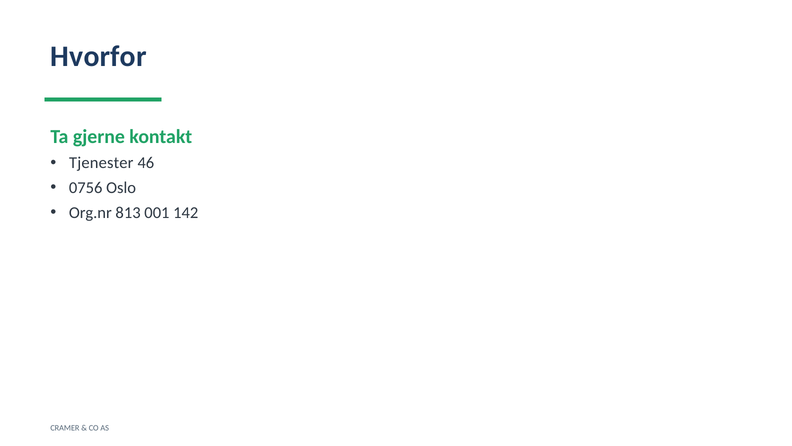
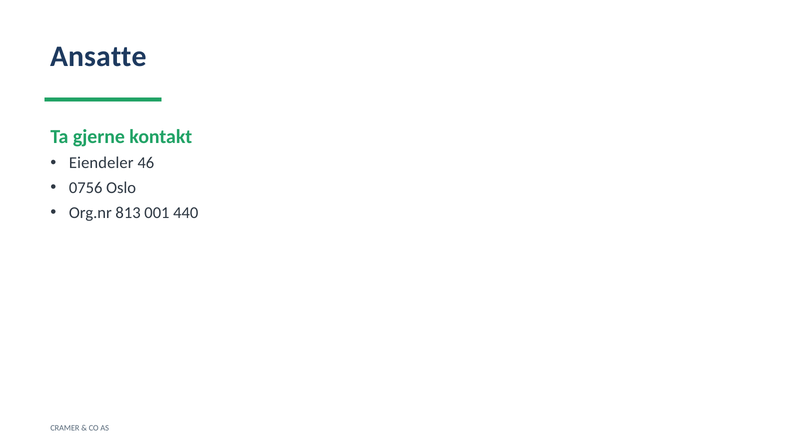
Hvorfor: Hvorfor -> Ansatte (99, 57)
Tjenester: Tjenester -> Eiendeler (101, 163)
142: 142 -> 440 (186, 212)
